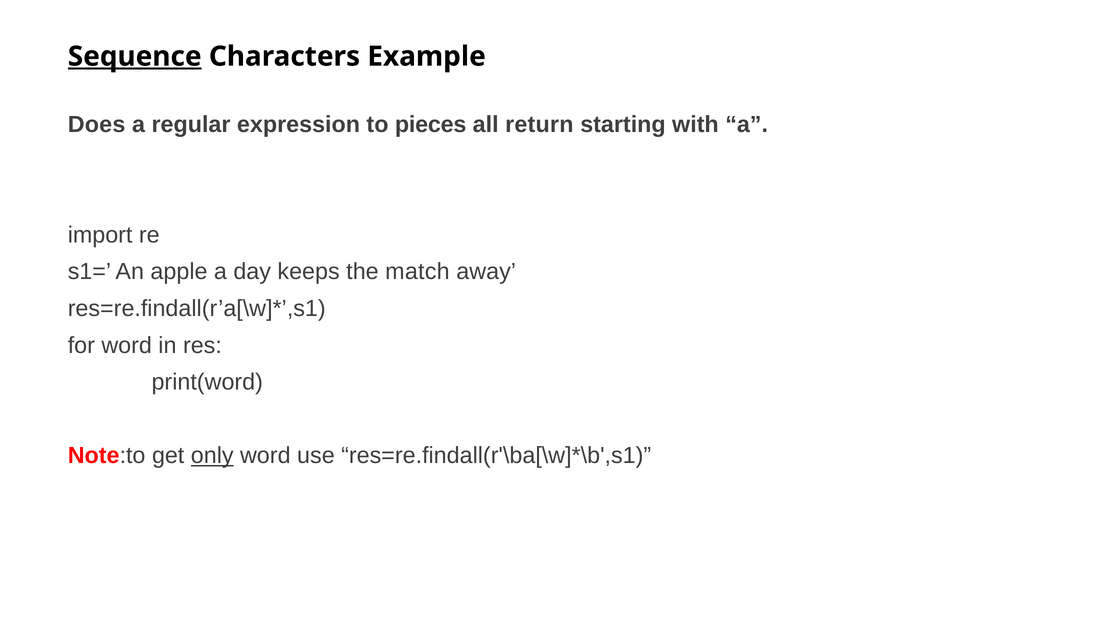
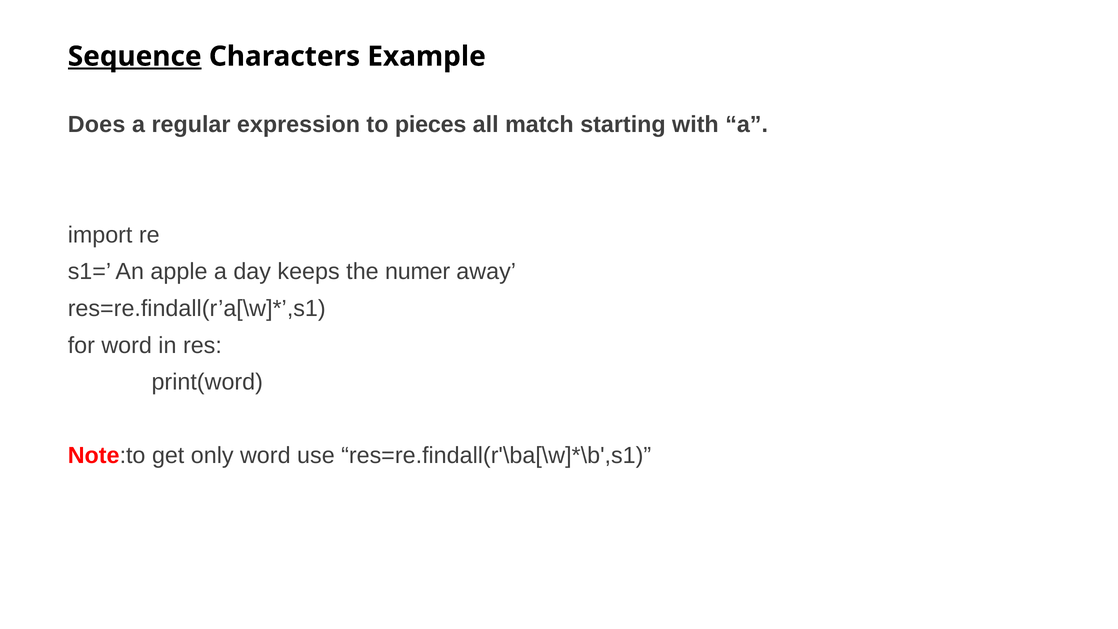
return: return -> match (539, 124)
match: match -> numer (418, 272)
only underline: present -> none (212, 456)
